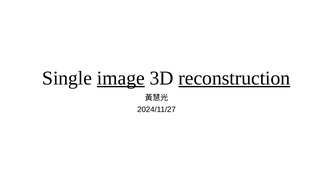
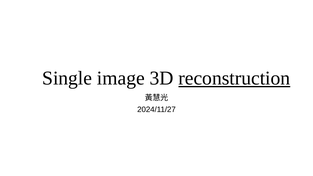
image underline: present -> none (121, 78)
